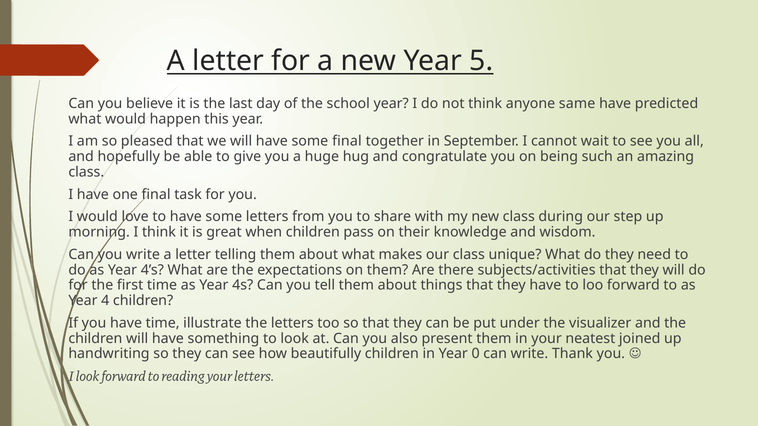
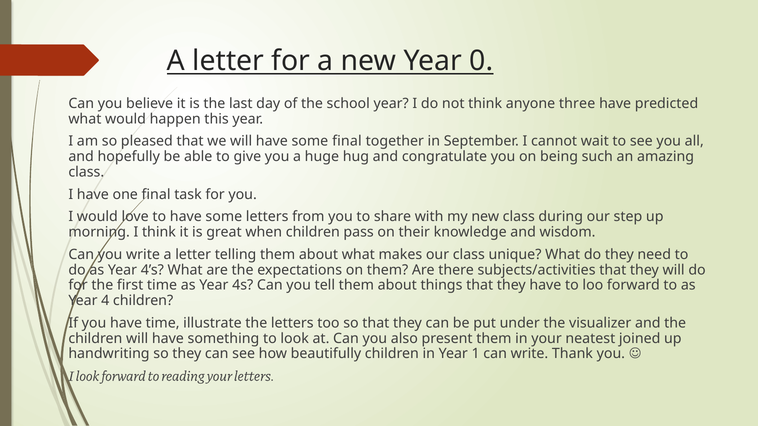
5: 5 -> 0 (481, 61)
same: same -> three (577, 104)
0: 0 -> 1 (476, 354)
